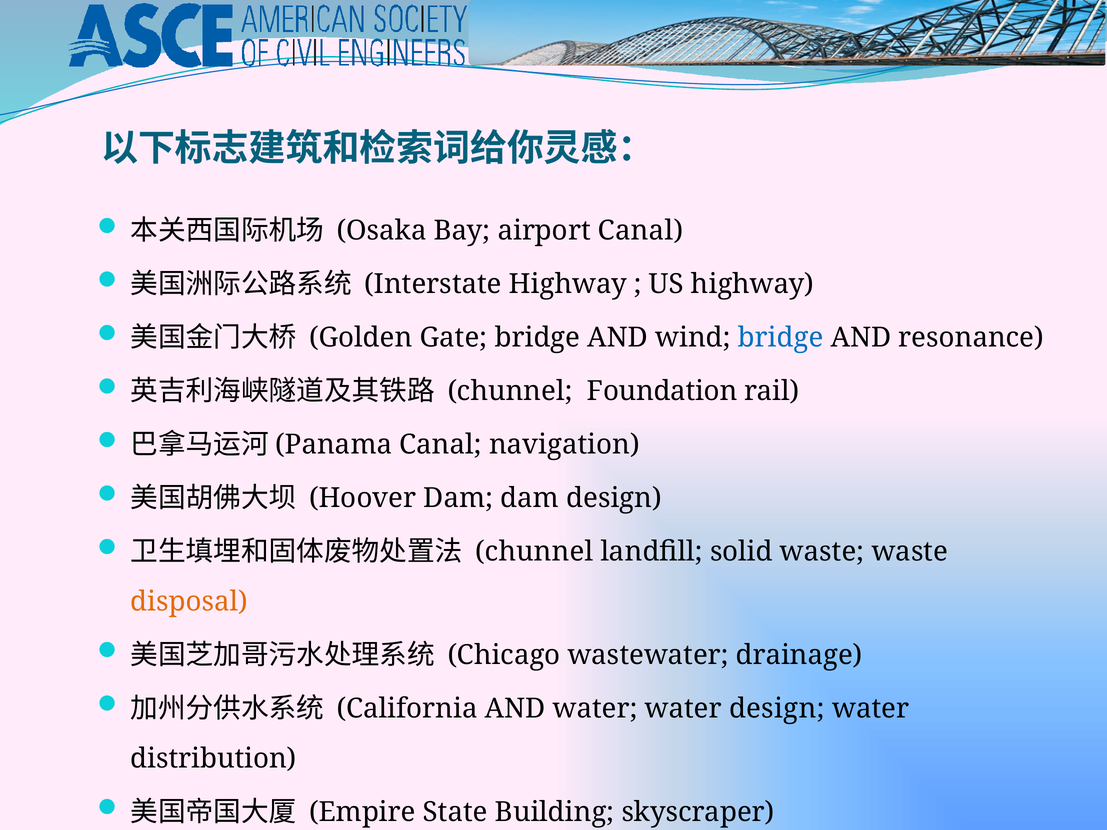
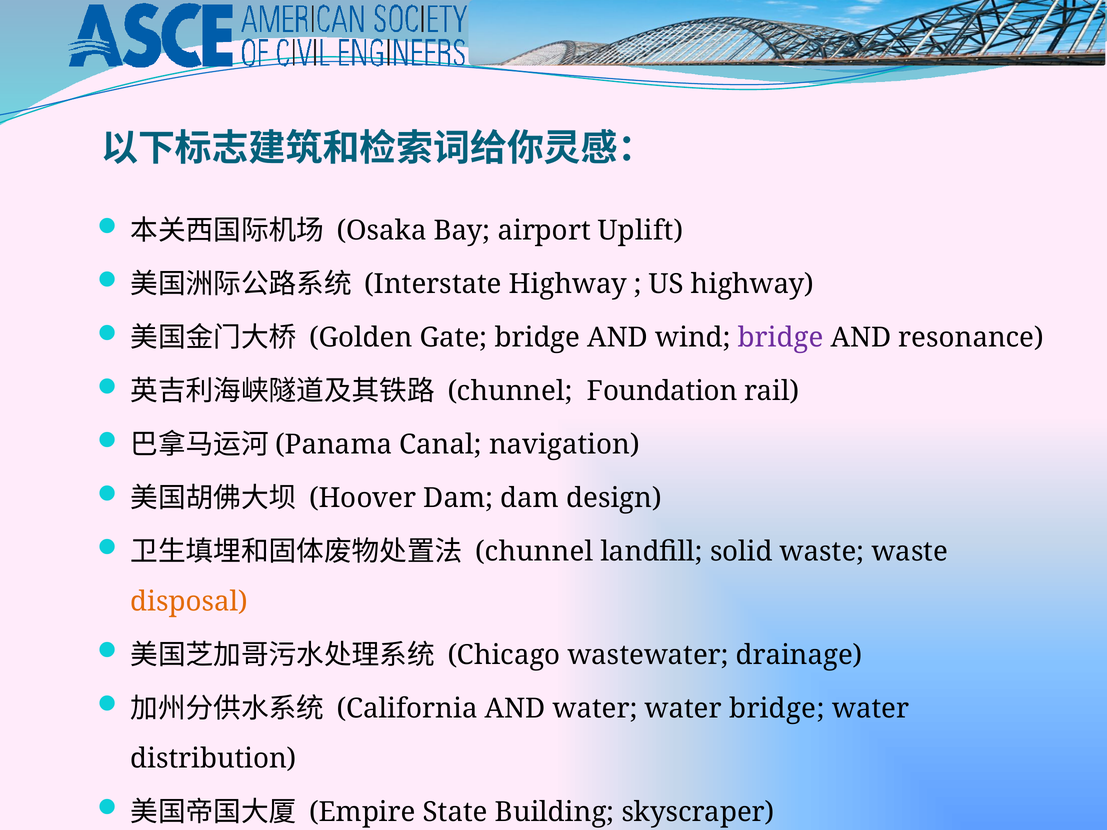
airport Canal: Canal -> Uplift (640, 231)
bridge colour: blue -> purple (781, 338)
water design: design -> bridge (777, 709)
